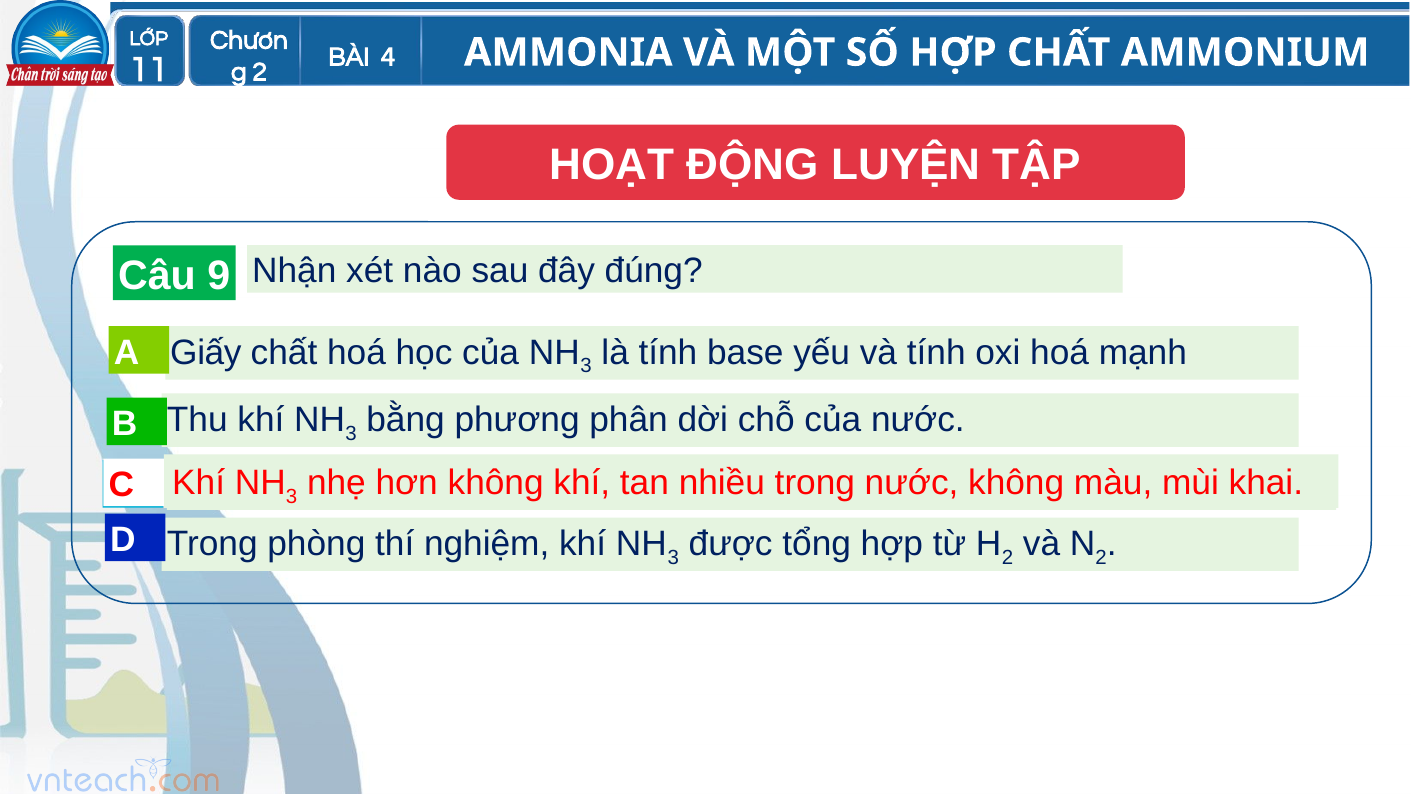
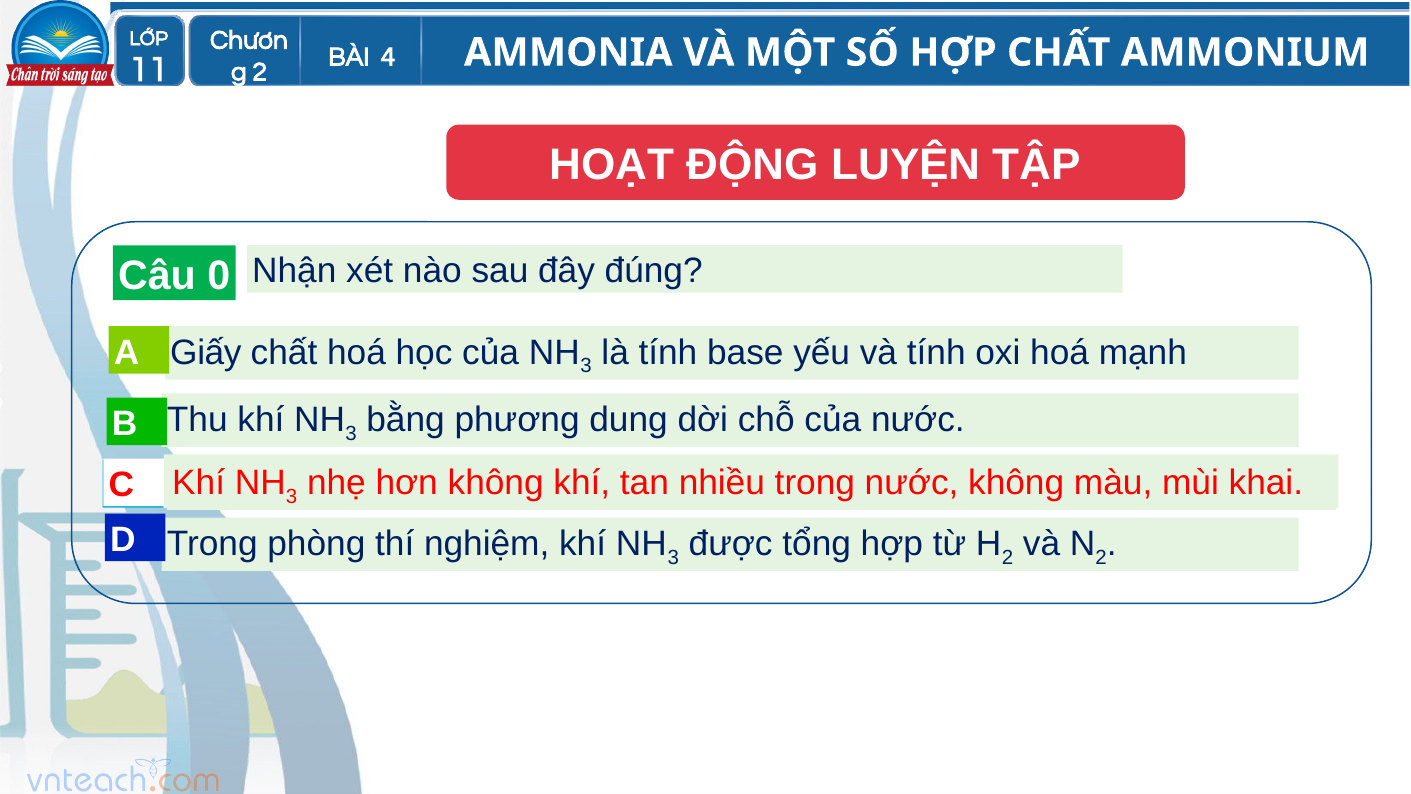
9: 9 -> 0 (219, 276)
phân: phân -> dung (629, 420)
